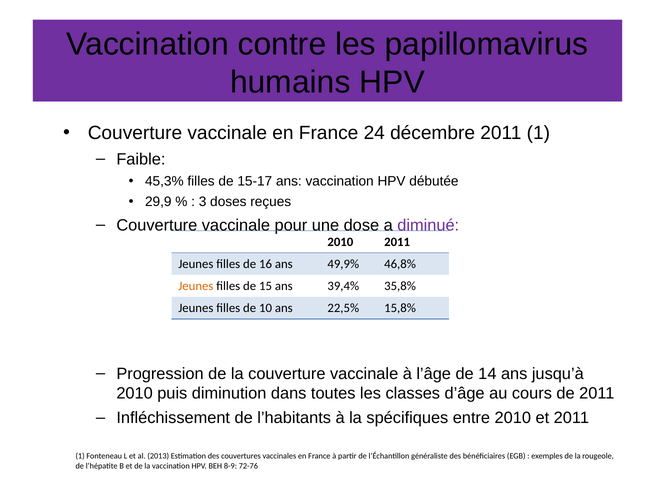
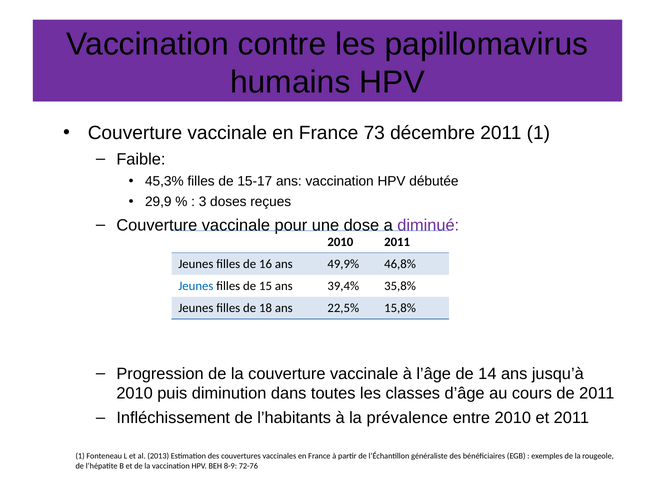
24: 24 -> 73 (374, 133)
Jeunes colour: orange -> blue (196, 286)
10: 10 -> 18 (266, 308)
spécifiques: spécifiques -> prévalence (407, 418)
